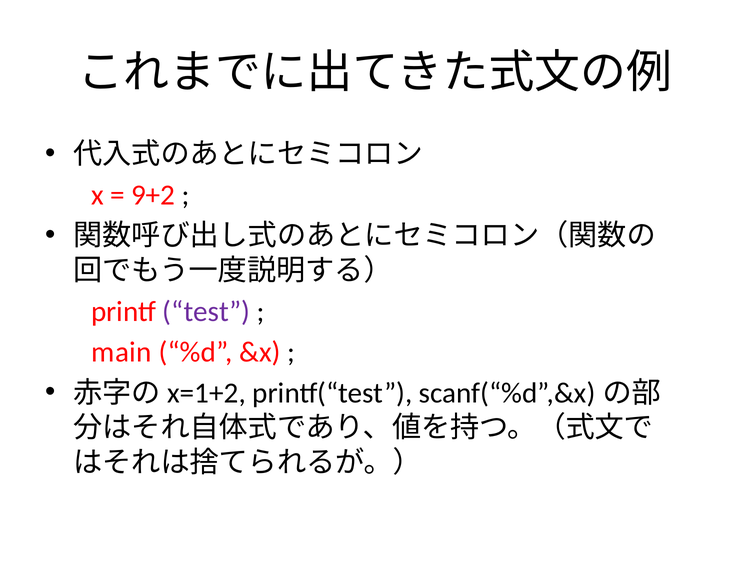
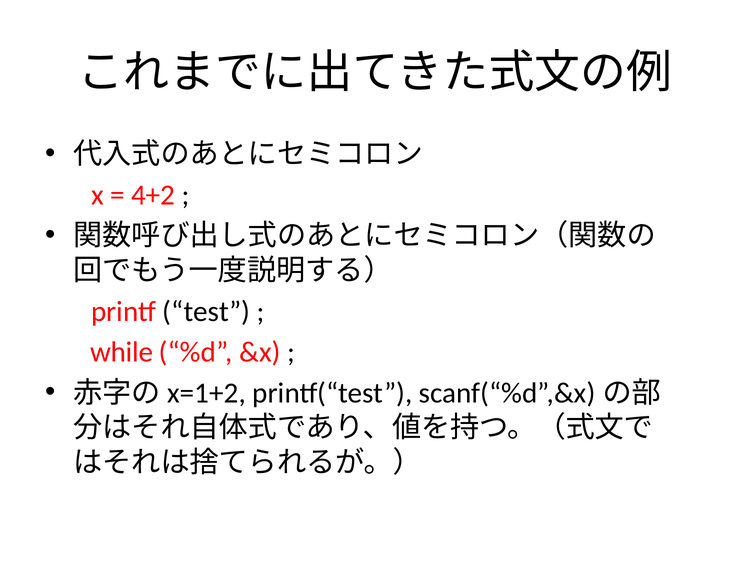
9+2: 9+2 -> 4+2 (153, 195)
test colour: purple -> black (206, 312)
main: main -> while (122, 353)
